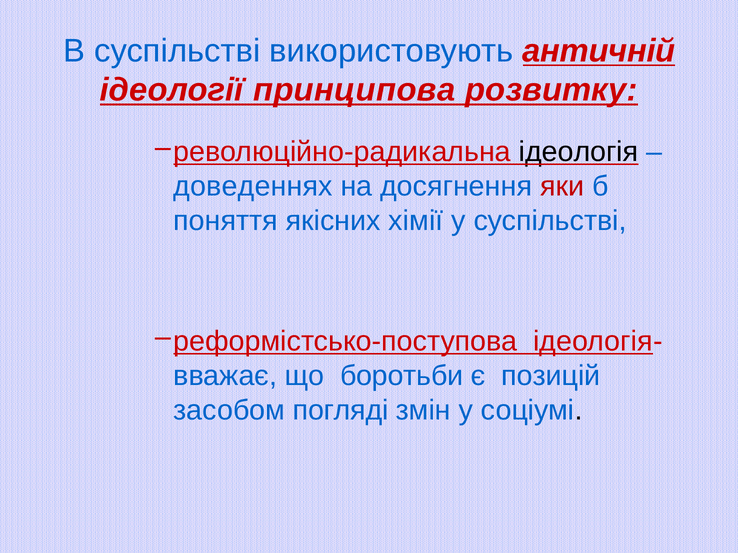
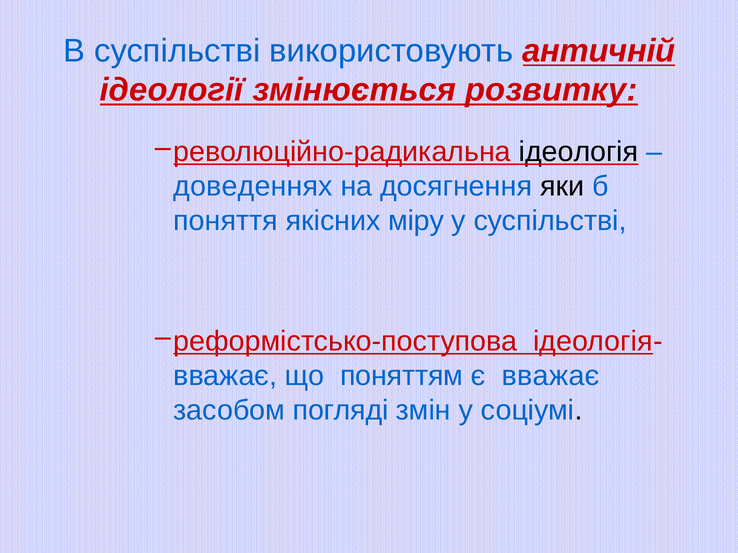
принципова: принципова -> змінюється (354, 90)
яки colour: red -> black (562, 187)
хімії: хімії -> міру (416, 221)
боротьби: боротьби -> поняттям (402, 376)
є позицій: позицій -> вважає (551, 376)
